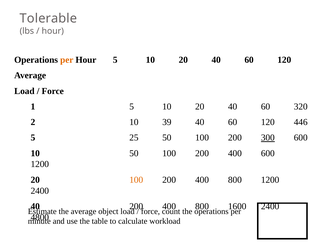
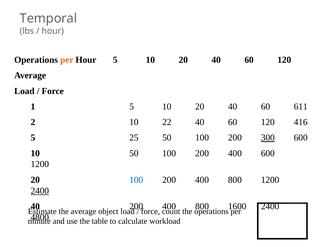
Tolerable: Tolerable -> Temporal (48, 18)
320: 320 -> 611 (301, 106)
39: 39 -> 22 (167, 122)
446: 446 -> 416 (301, 122)
100 colour: orange -> blue (136, 180)
2400 underline: none -> present (40, 191)
